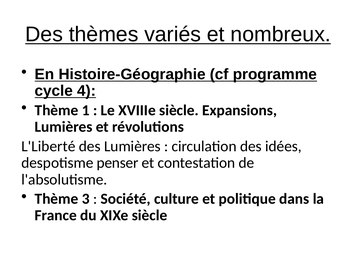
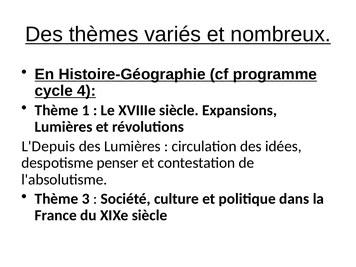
L'Liberté: L'Liberté -> L'Depuis (48, 146)
